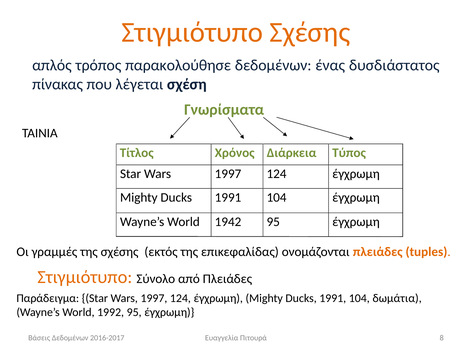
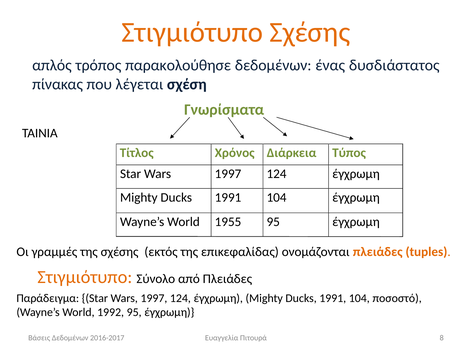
1942: 1942 -> 1955 (228, 222)
δωμάτια: δωμάτια -> ποσοστό (397, 298)
